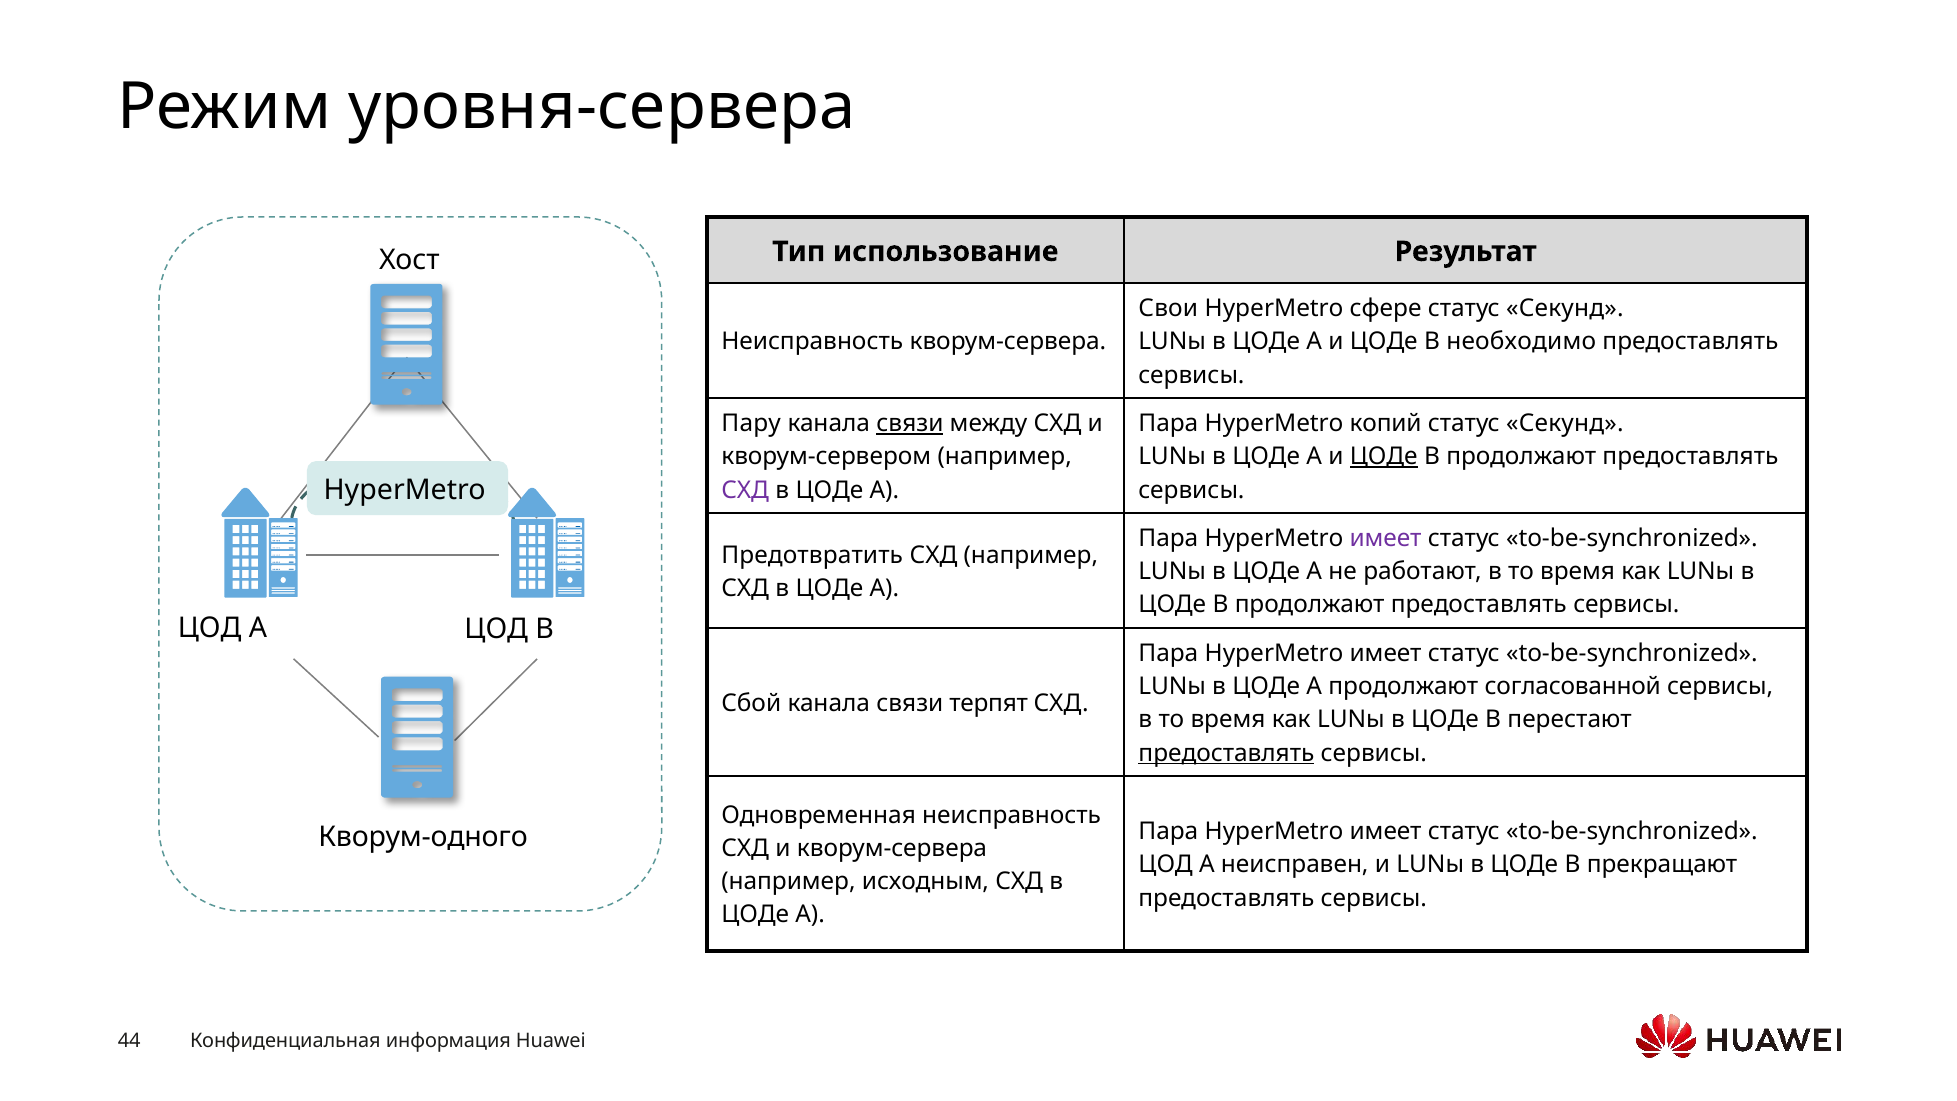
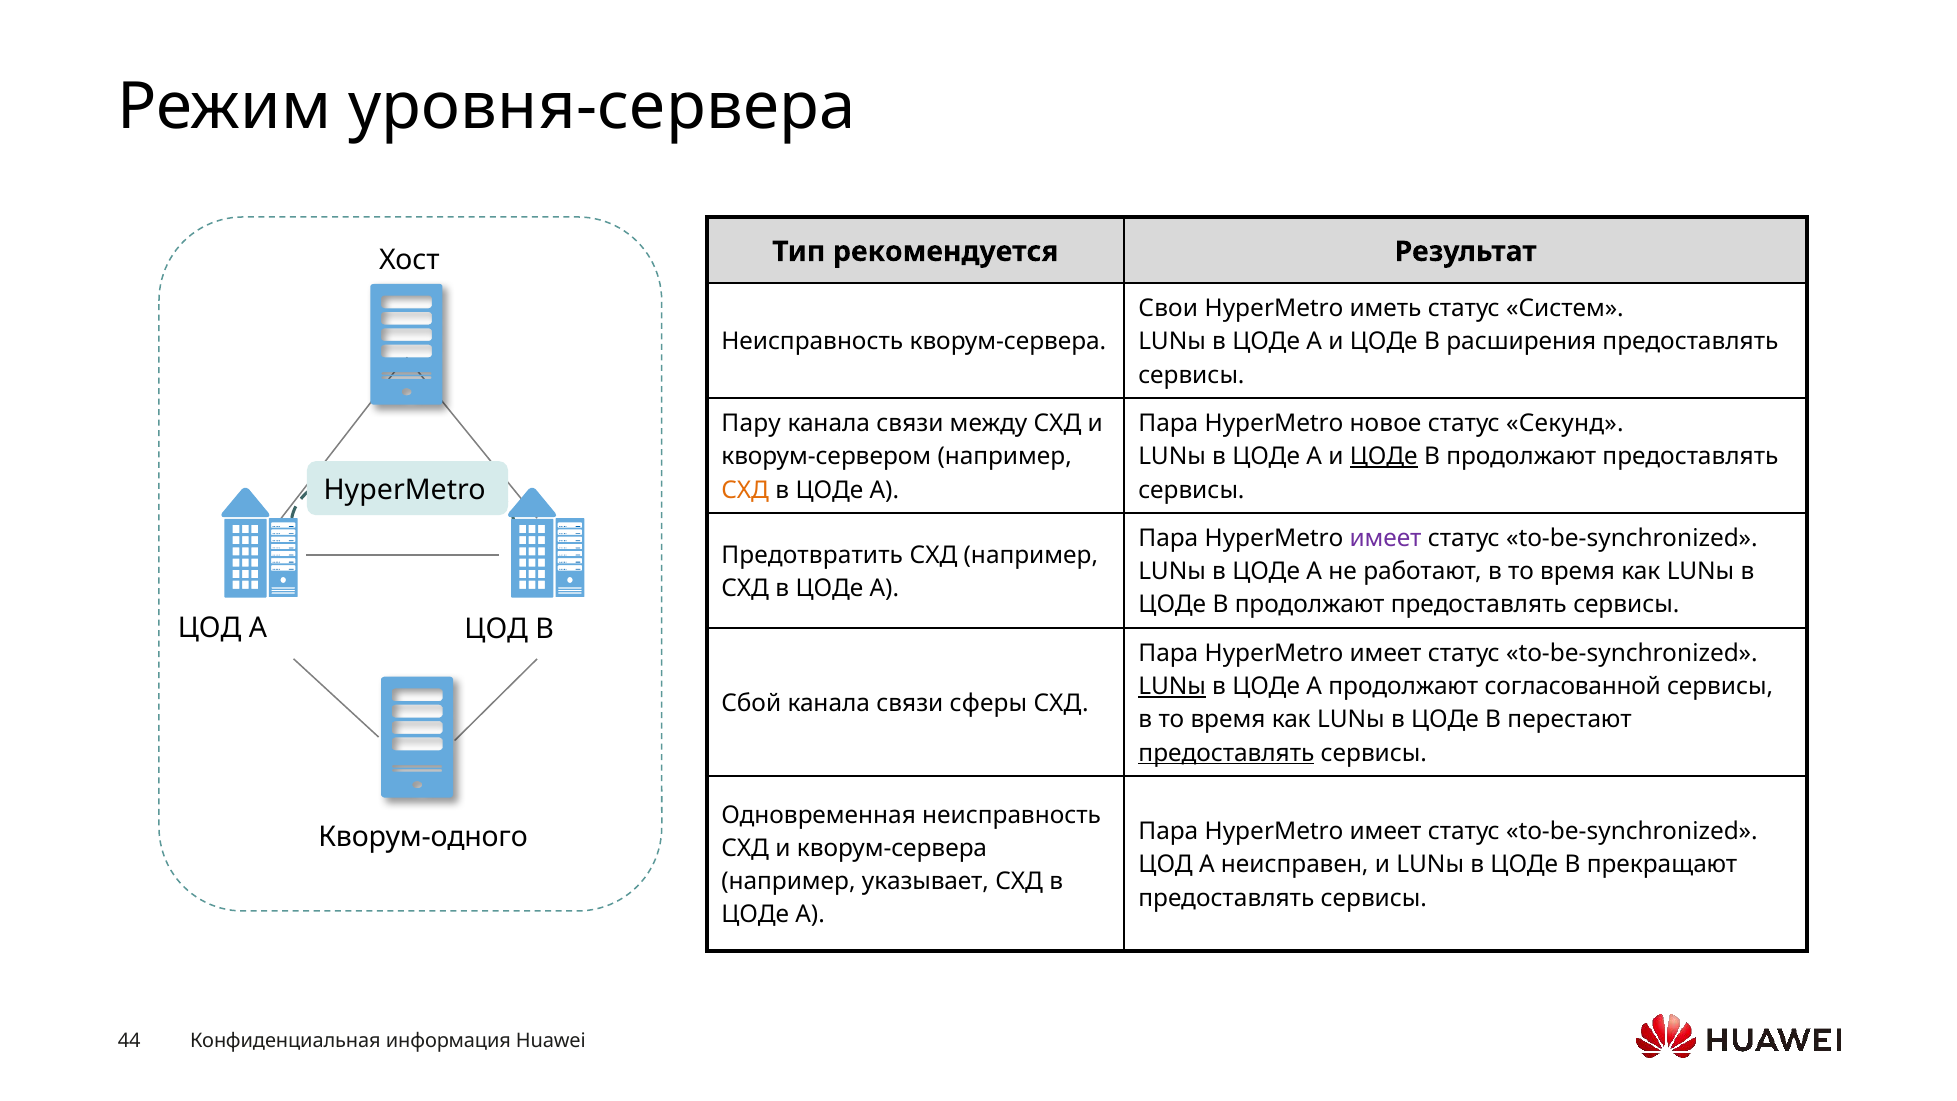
использование: использование -> рекомендуется (946, 252)
сфере: сфере -> иметь (1386, 308)
Секунд: Секунд -> Систем (1565, 308)
необходимо: необходимо -> расширения (1521, 342)
связи underline: present -> none (910, 423)
копий: копий -> новое (1385, 423)
СХД colour: purple -> orange (745, 490)
LUNы underline: none -> present (1172, 686)
терпят: терпят -> сферы (988, 703)
исходным: исходным -> указывает (925, 881)
